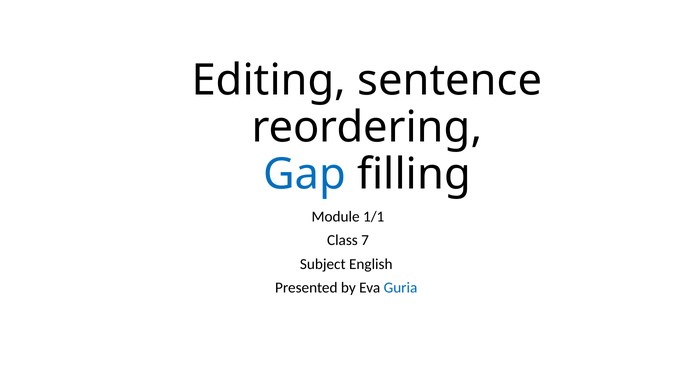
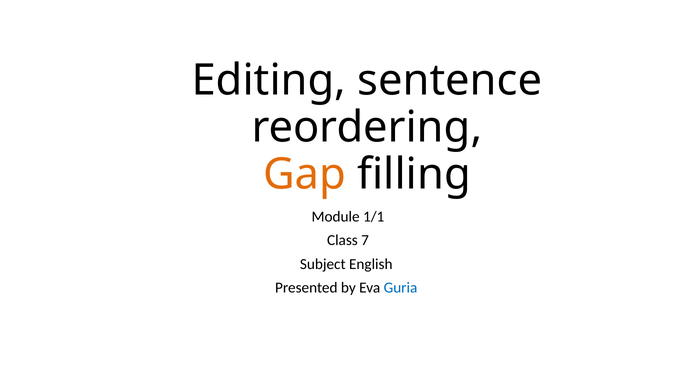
Gap colour: blue -> orange (305, 174)
